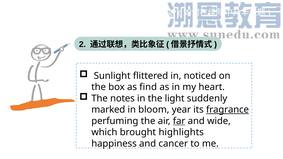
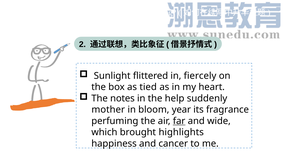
noticed: noticed -> fiercely (200, 76)
find: find -> tied (148, 87)
light: light -> help (175, 98)
marked: marked -> mother (108, 110)
fragrance underline: present -> none (228, 110)
